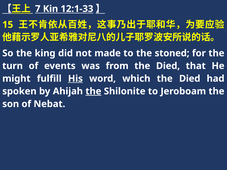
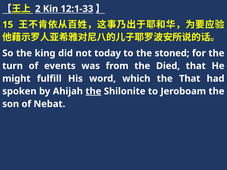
7: 7 -> 2 (38, 9)
made: made -> today (108, 53)
His underline: present -> none (75, 79)
which the Died: Died -> That (190, 79)
